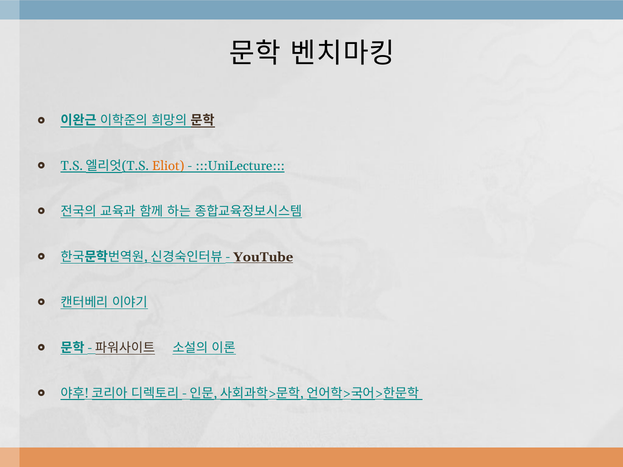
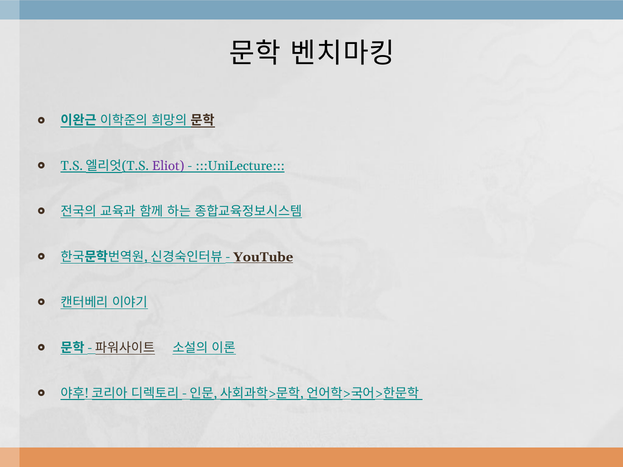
Eliot colour: orange -> purple (168, 166)
